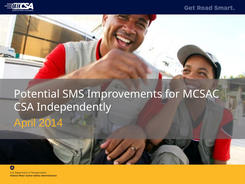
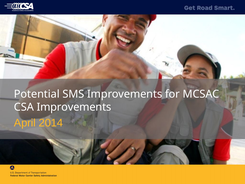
CSA Independently: Independently -> Improvements (74, 107)
